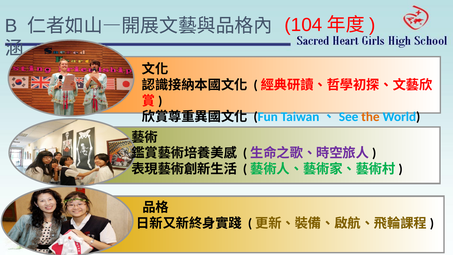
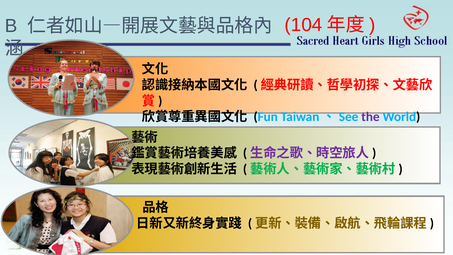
the colour: orange -> purple (370, 117)
